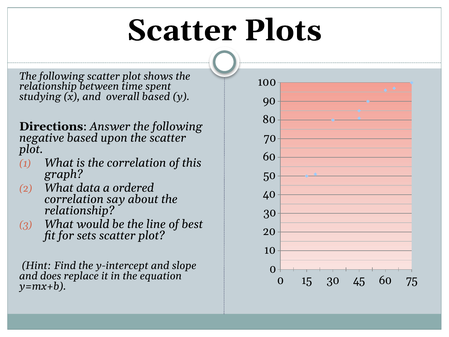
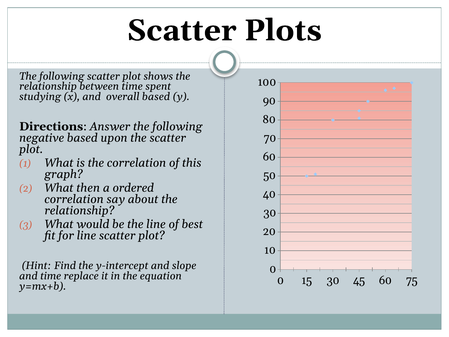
data: data -> then (88, 188)
for sets: sets -> line (86, 235)
and does: does -> time (51, 276)
